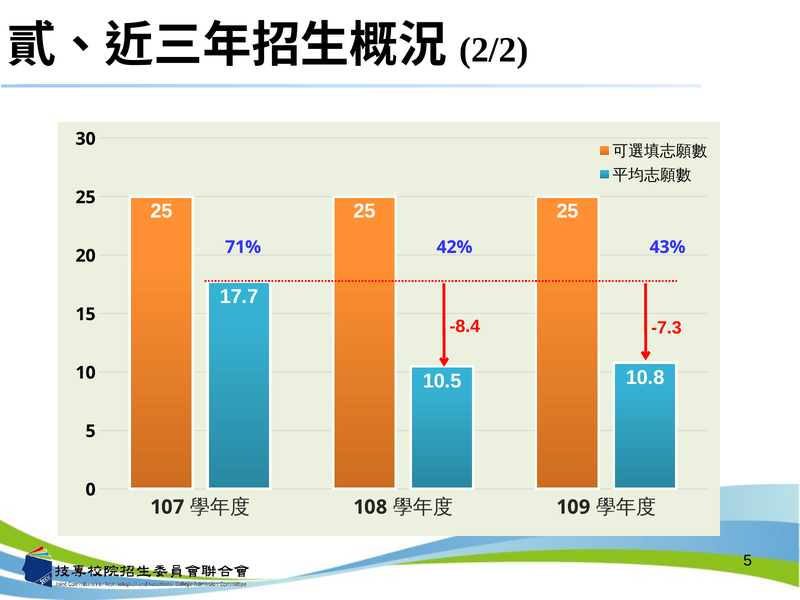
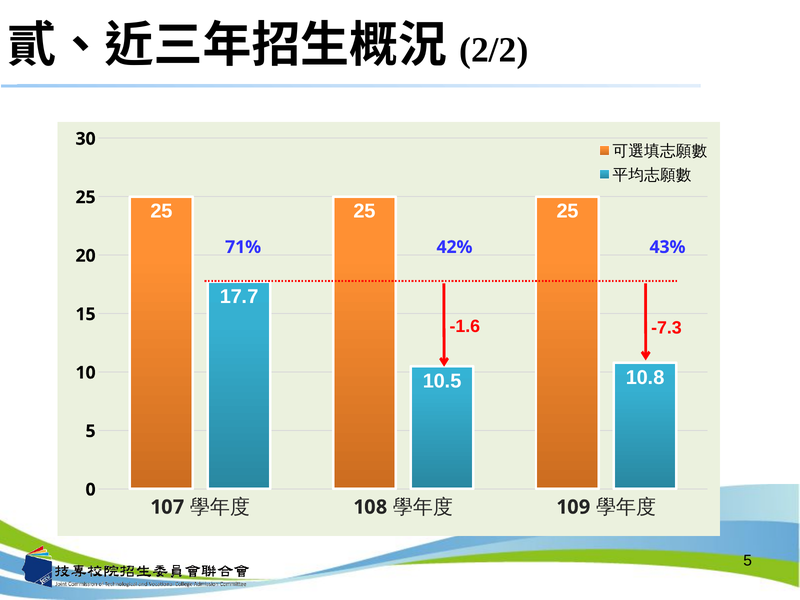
-8.4: -8.4 -> -1.6 (465, 326)
